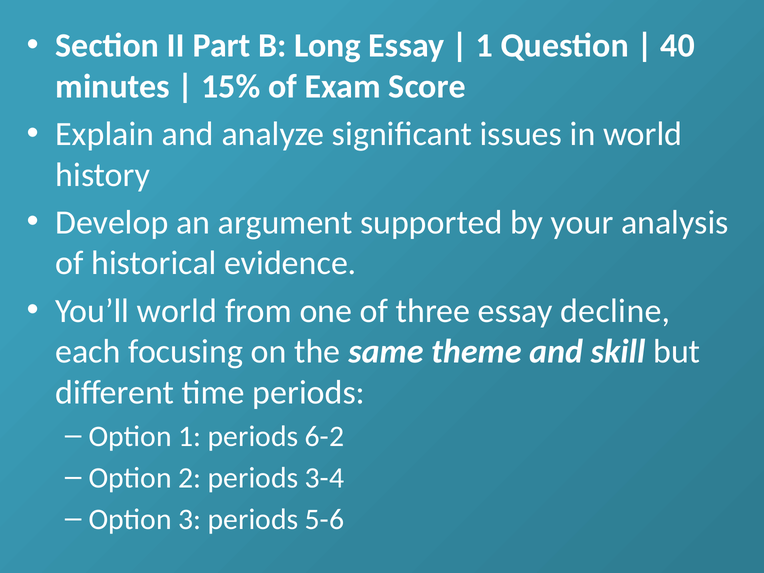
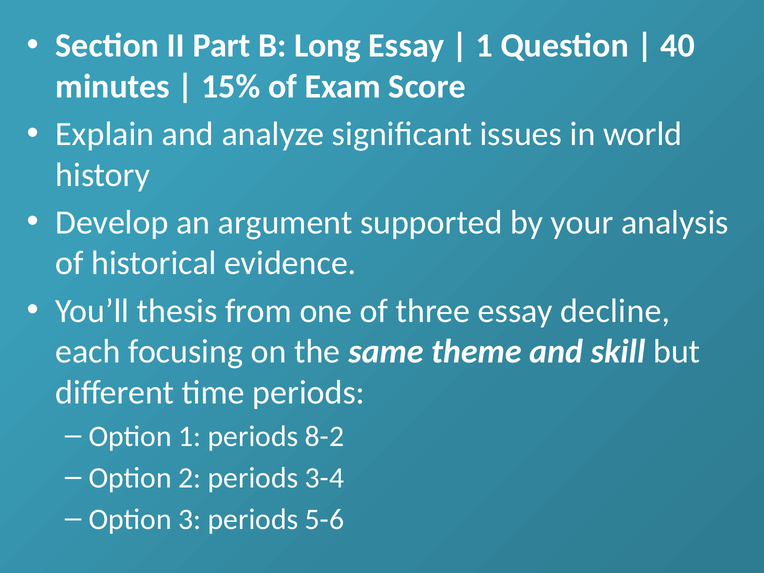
You’ll world: world -> thesis (177, 311)
6-2: 6-2 -> 8-2 (324, 436)
